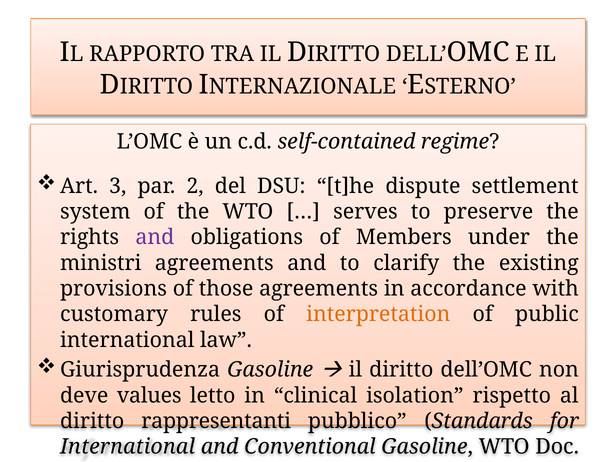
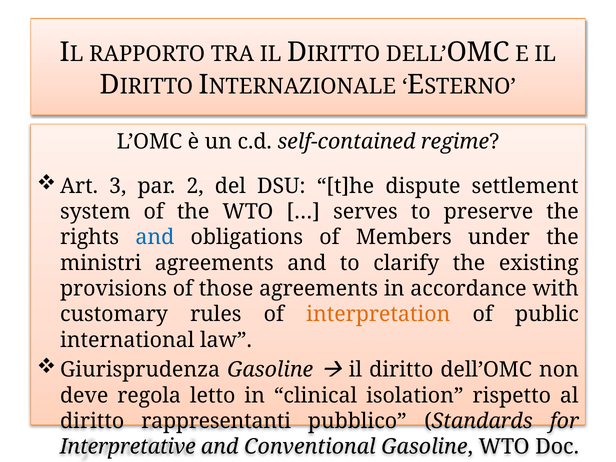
and colour: purple -> blue (155, 237)
values: values -> regola (149, 396)
International: International -> Interpretative (128, 447)
